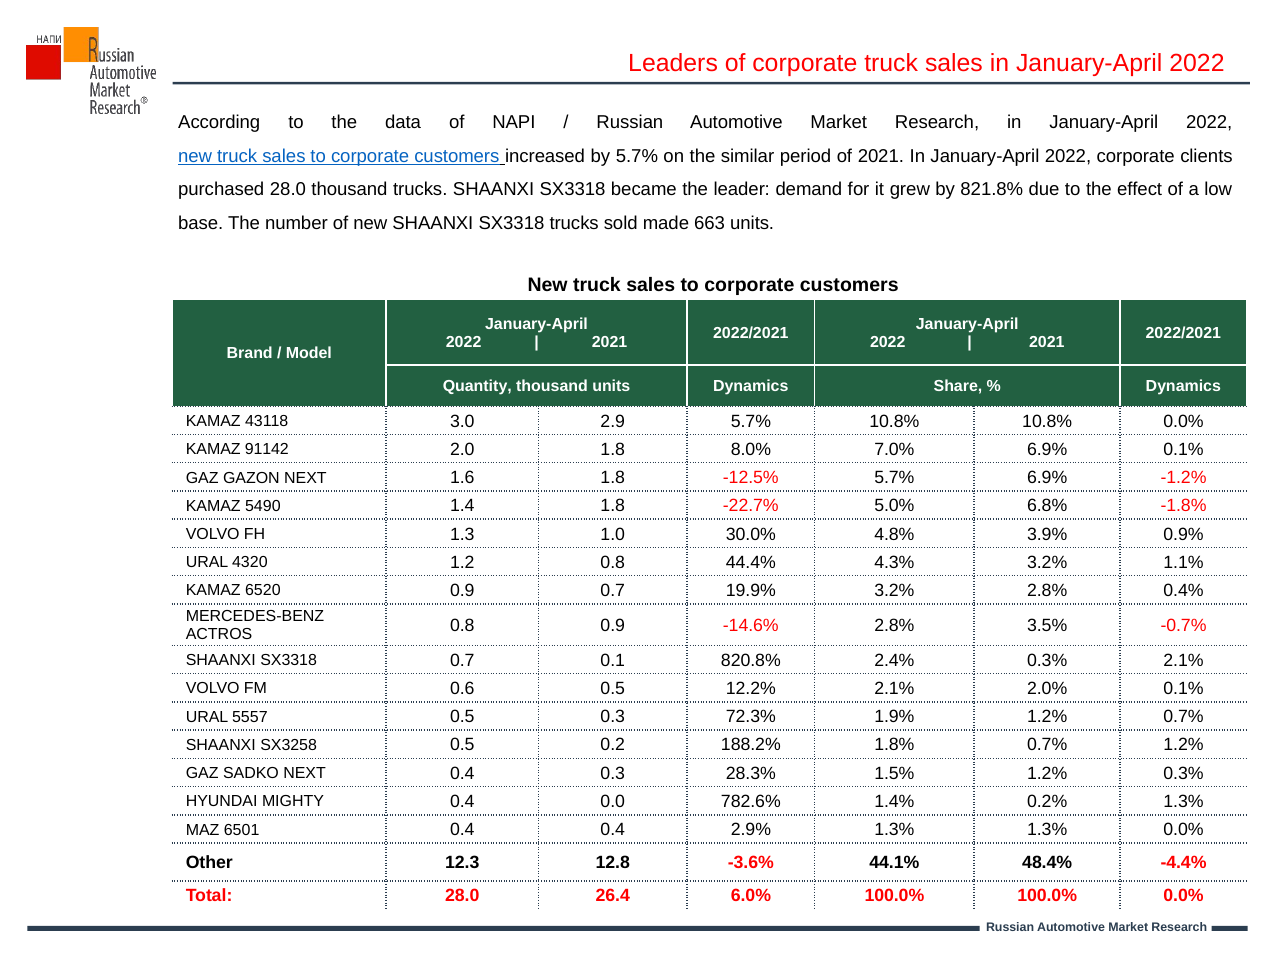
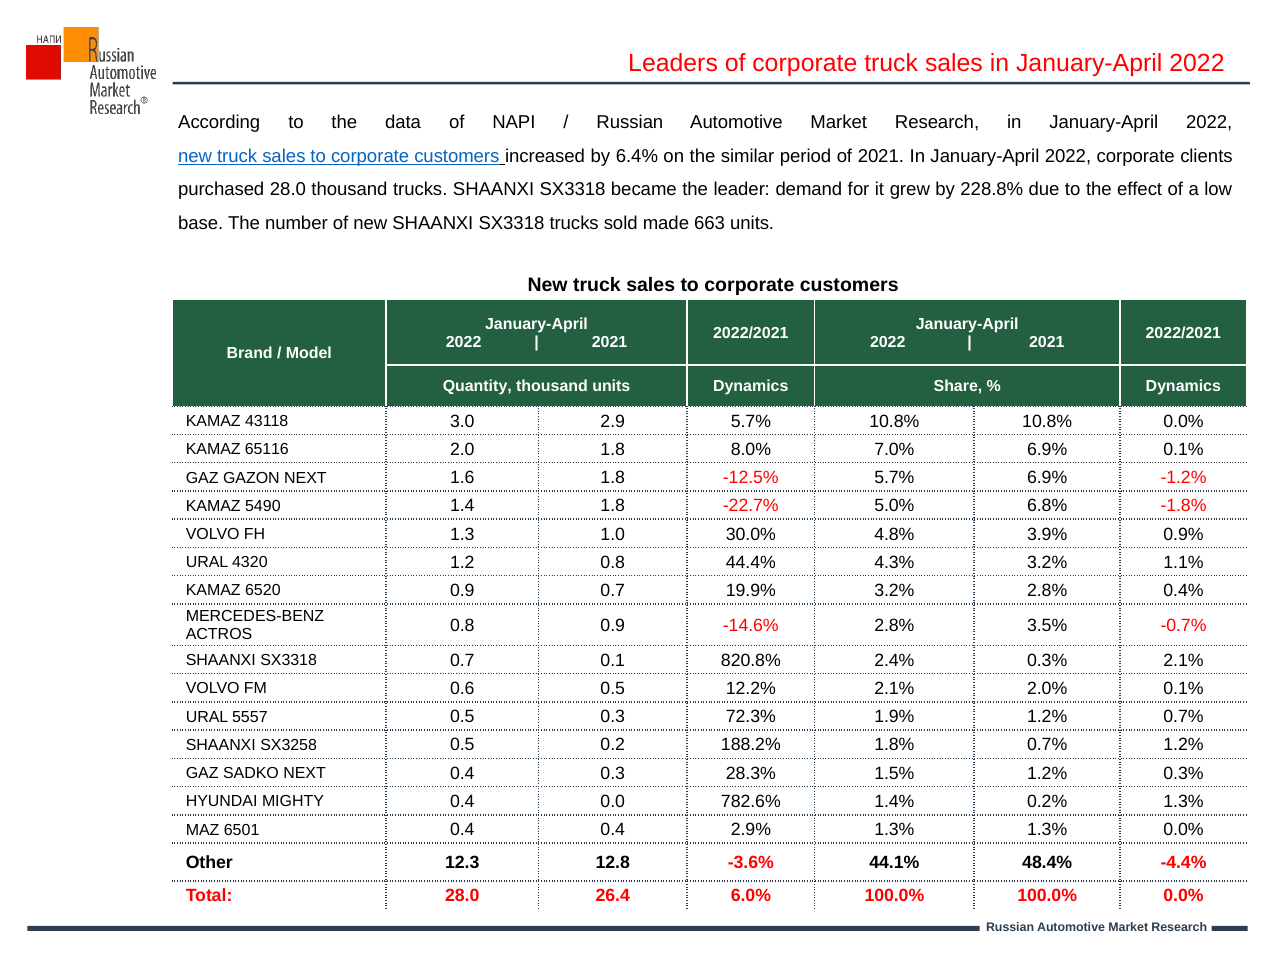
by 5.7%: 5.7% -> 6.4% (637, 156)
821.8%: 821.8% -> 228.8% (992, 190)
91142: 91142 -> 65116 (267, 450)
